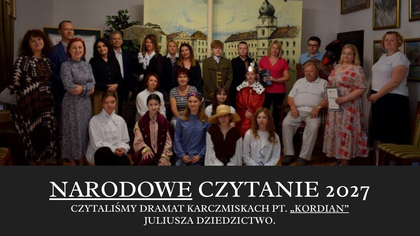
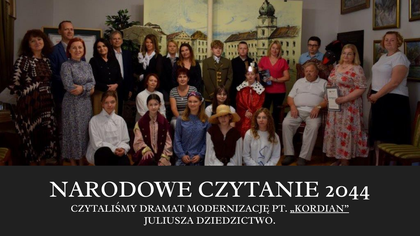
NARODOWE underline: present -> none (121, 189)
2027: 2027 -> 2044 (348, 189)
KARCZMISKACH: KARCZMISKACH -> MODERNIZACJĘ (228, 209)
